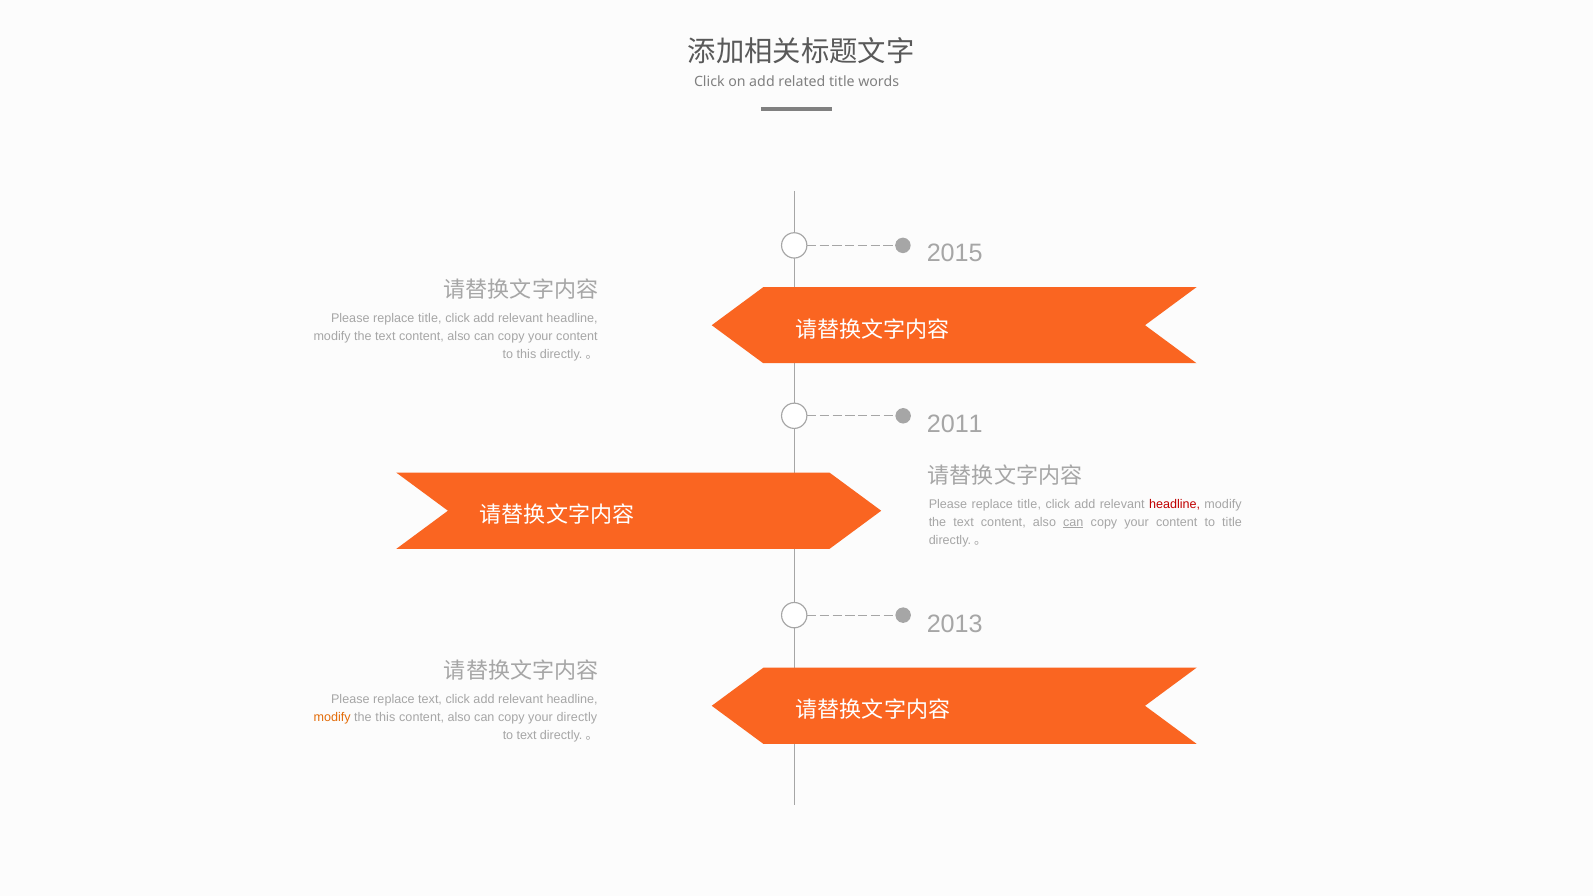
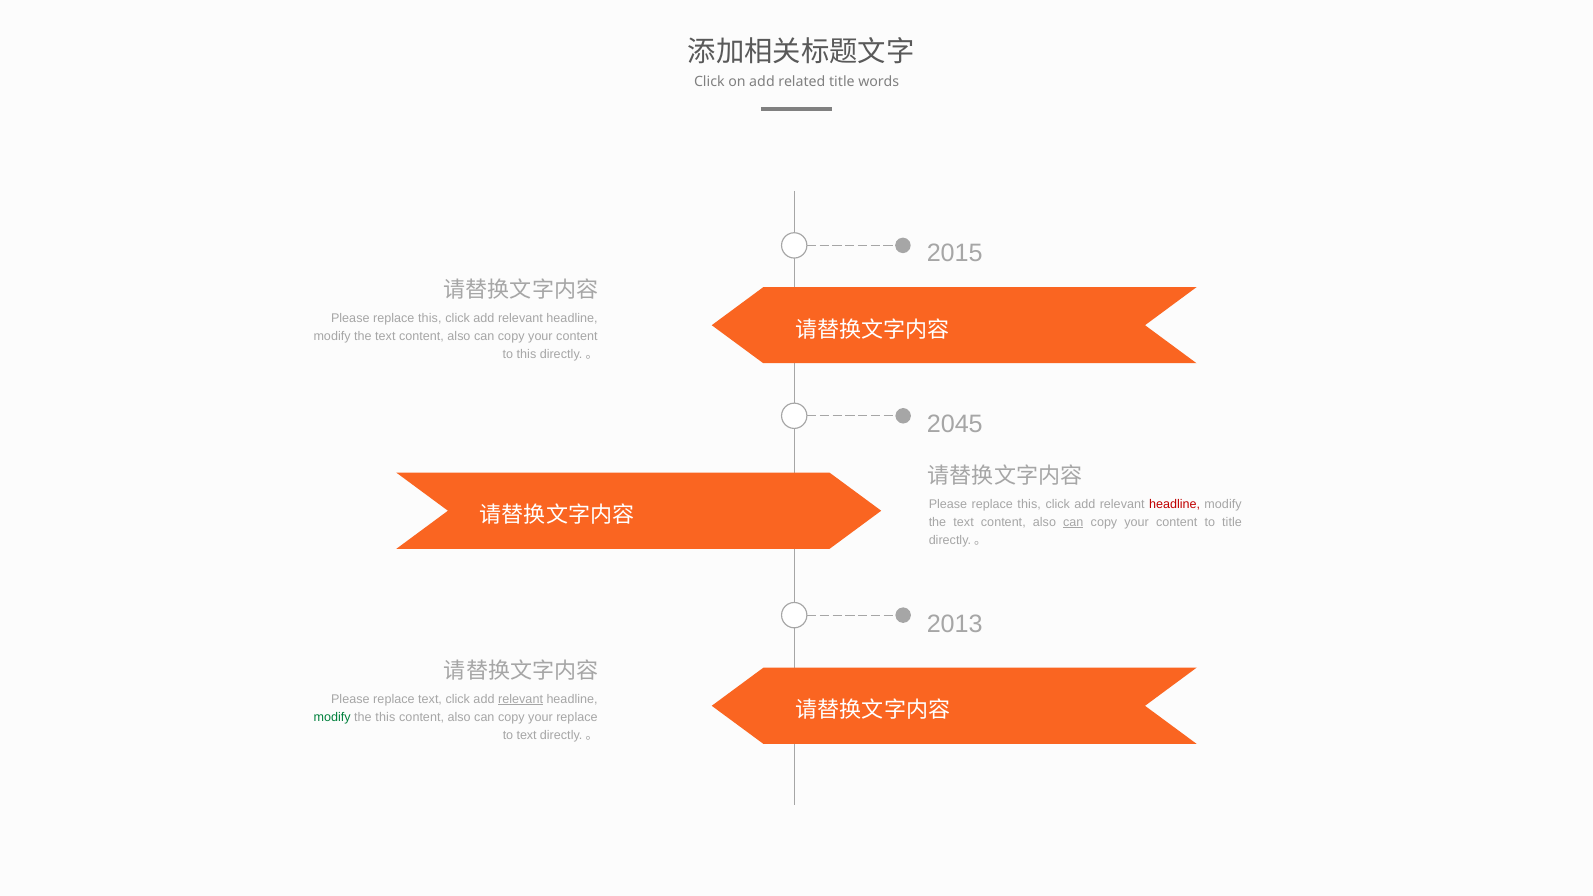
title: title -> this (430, 319)
2011: 2011 -> 2045 (955, 424)
title: title -> this (1029, 504)
relevant underline: none -> present (521, 699)
modify colour: orange -> green (332, 717)
your directly: directly -> replace (577, 717)
